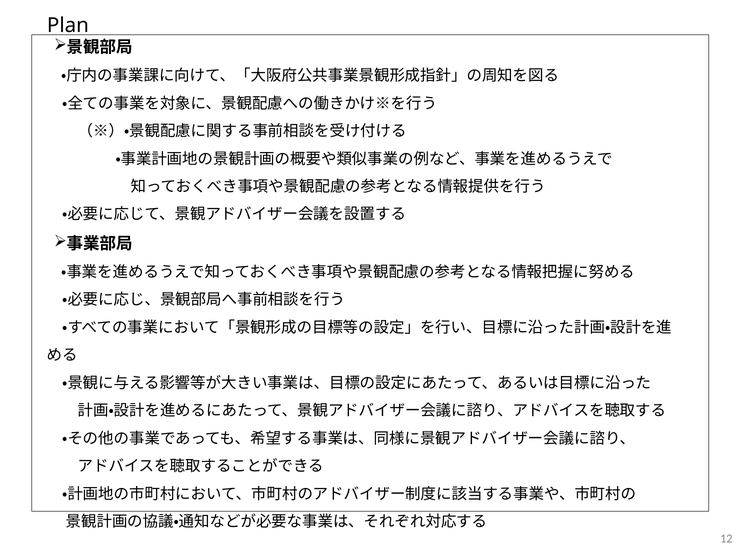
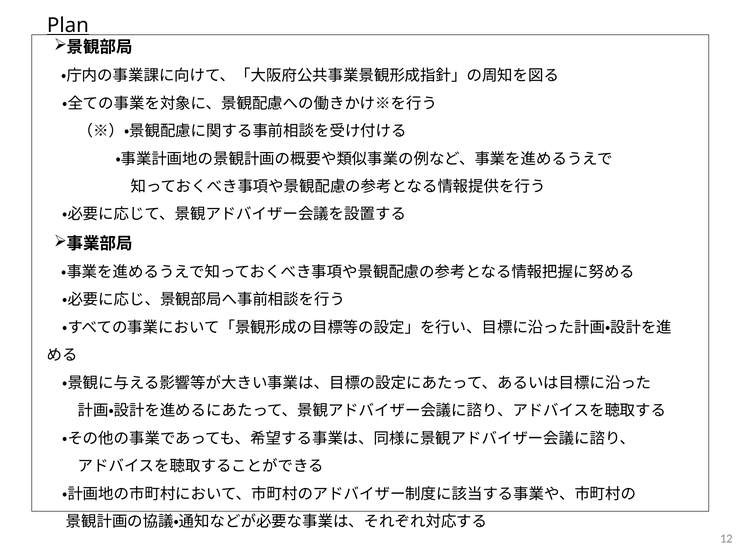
Plan underline: none -> present (68, 26)
